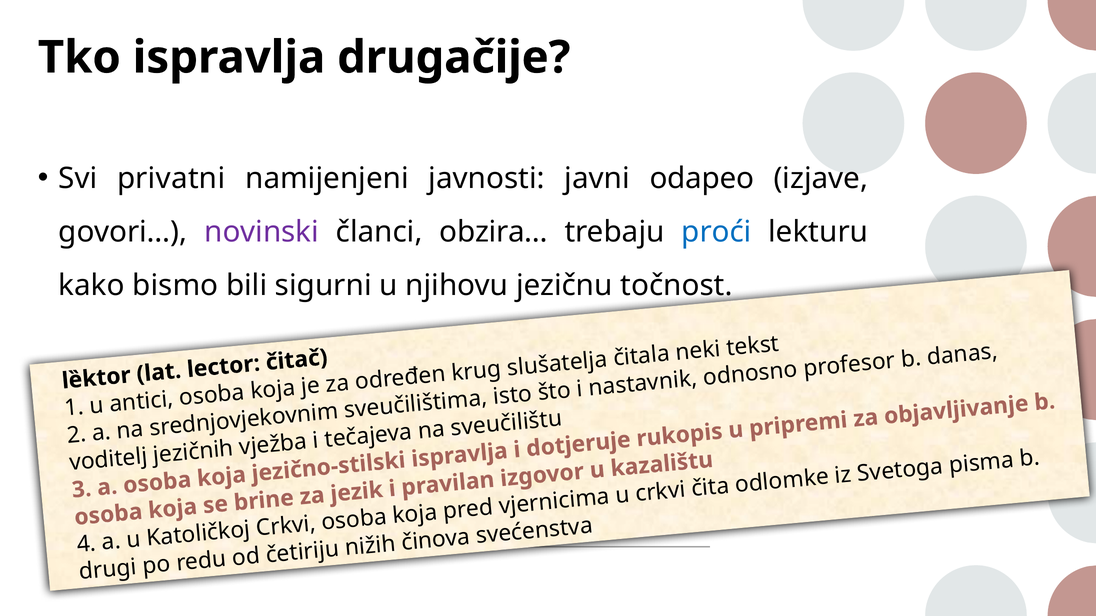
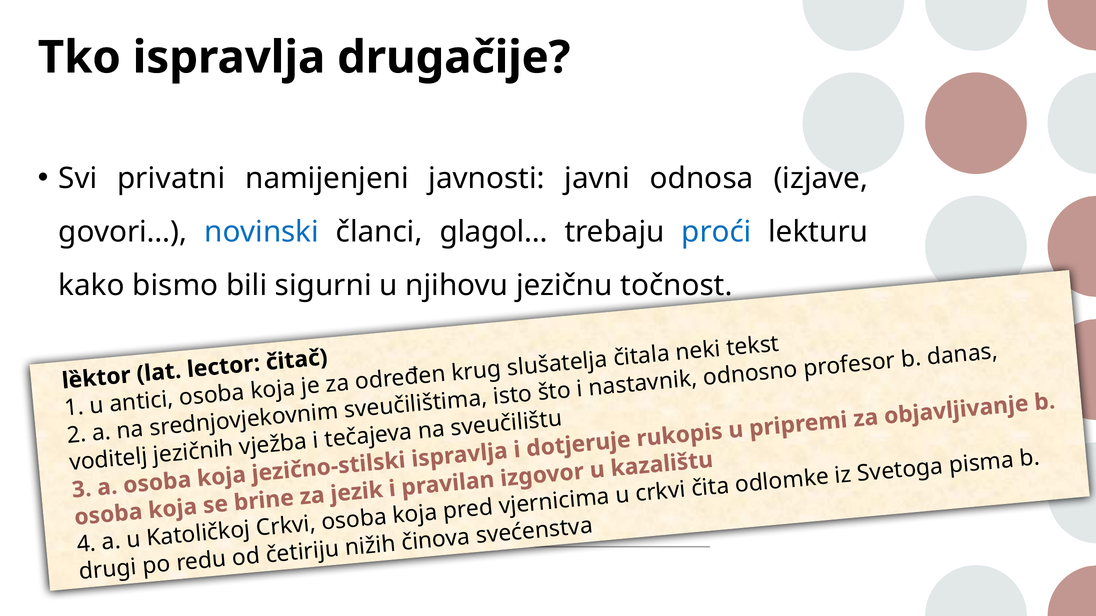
odapeo: odapeo -> odnosa (702, 179)
novinski colour: purple -> blue (262, 232)
obzira…: obzira… -> glagol… (494, 232)
